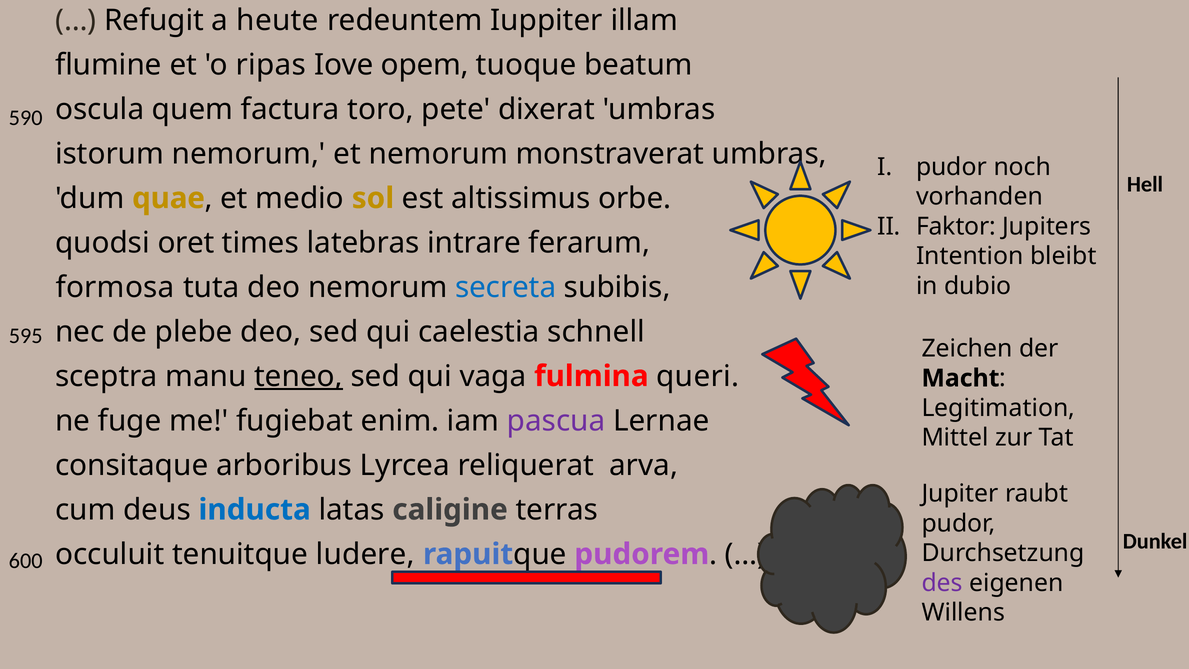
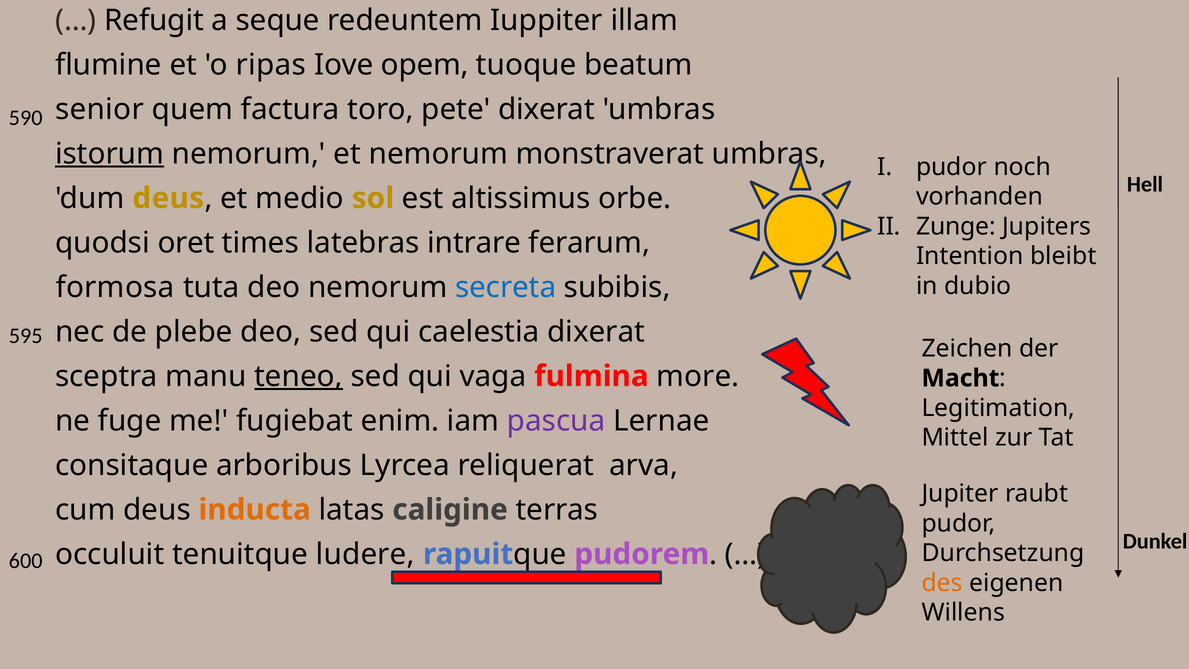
heute: heute -> seque (278, 20)
oscula: oscula -> senior (100, 109)
istorum underline: none -> present (110, 154)
dum quae: quae -> deus (168, 198)
Faktor: Faktor -> Zunge (956, 226)
caelestia schnell: schnell -> dixerat (596, 332)
queri: queri -> more (698, 376)
inducta colour: blue -> orange (255, 510)
des colour: purple -> orange (942, 583)
